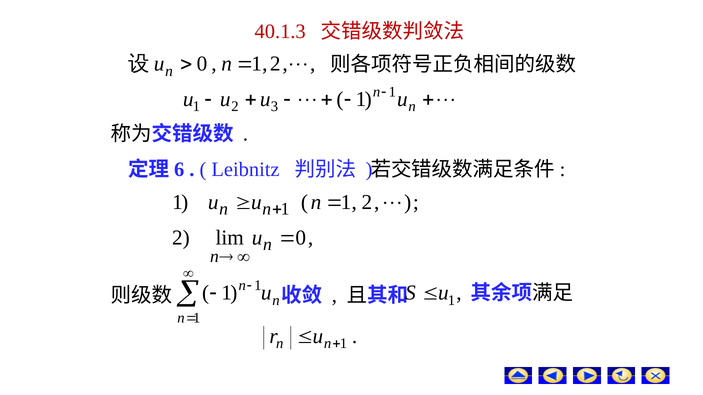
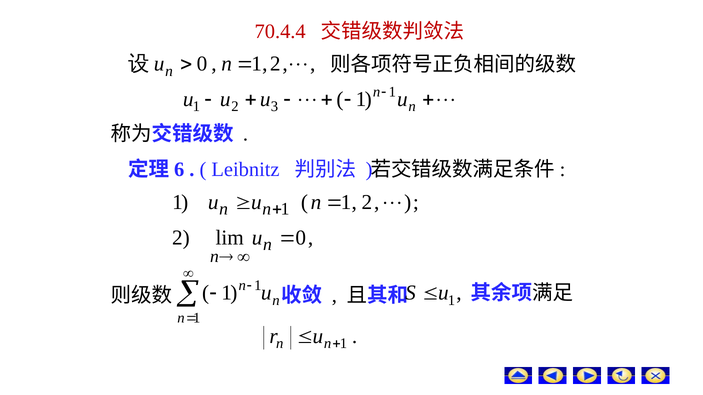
40.1.3: 40.1.3 -> 70.4.4 (280, 31)
